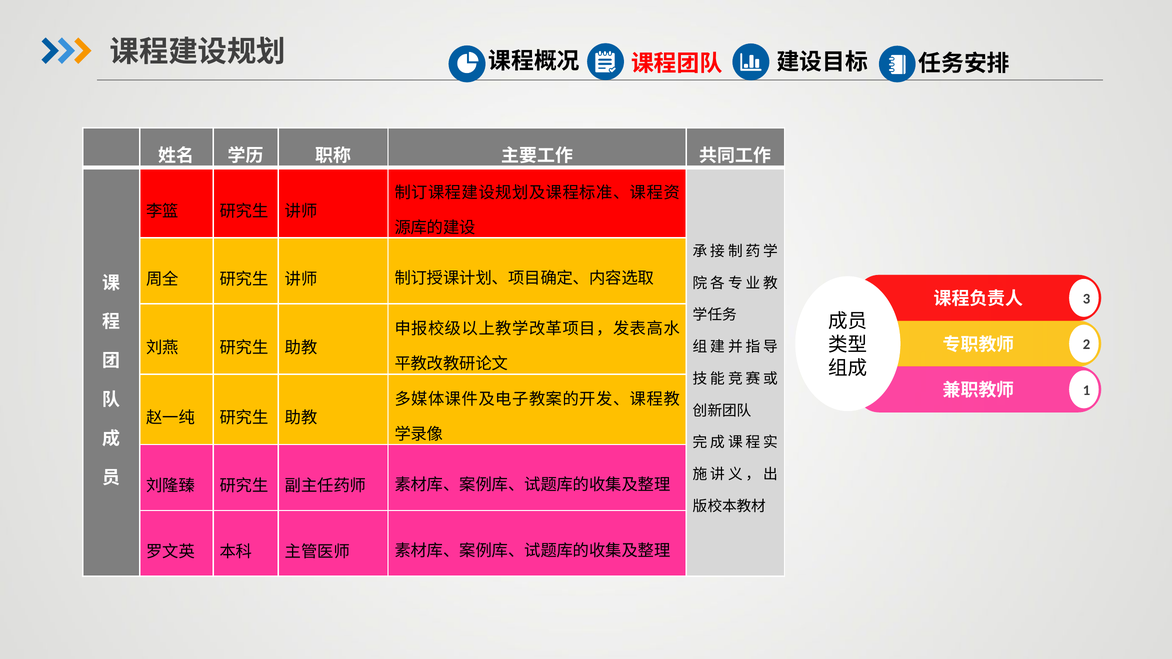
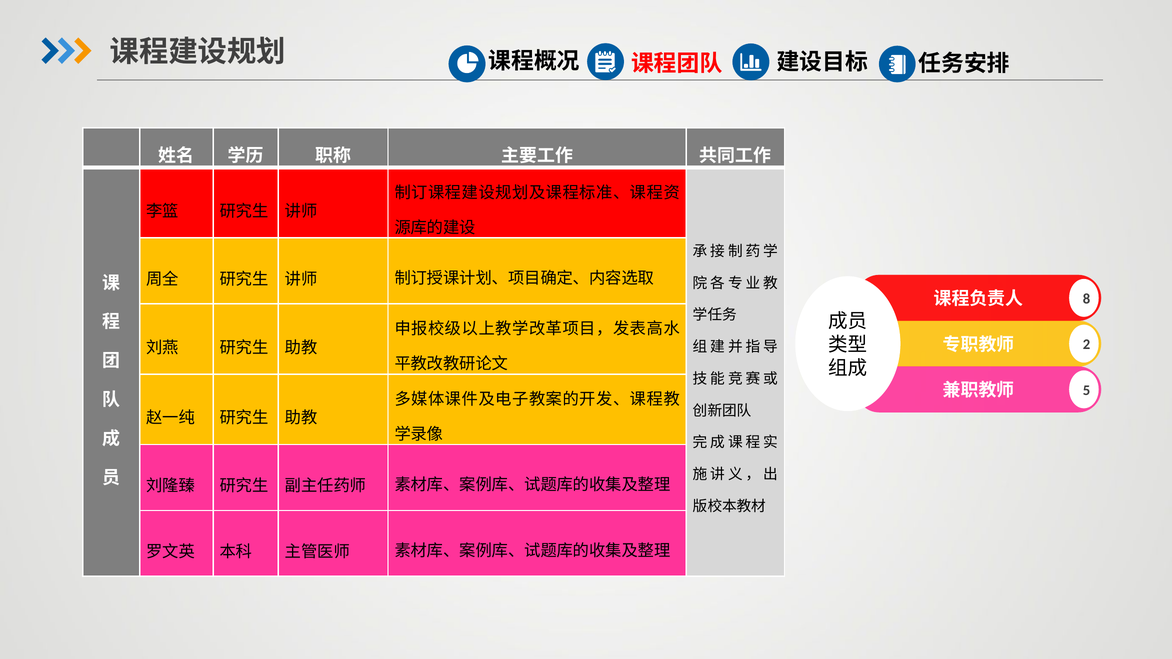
3: 3 -> 8 (1087, 299)
1: 1 -> 5 (1087, 391)
